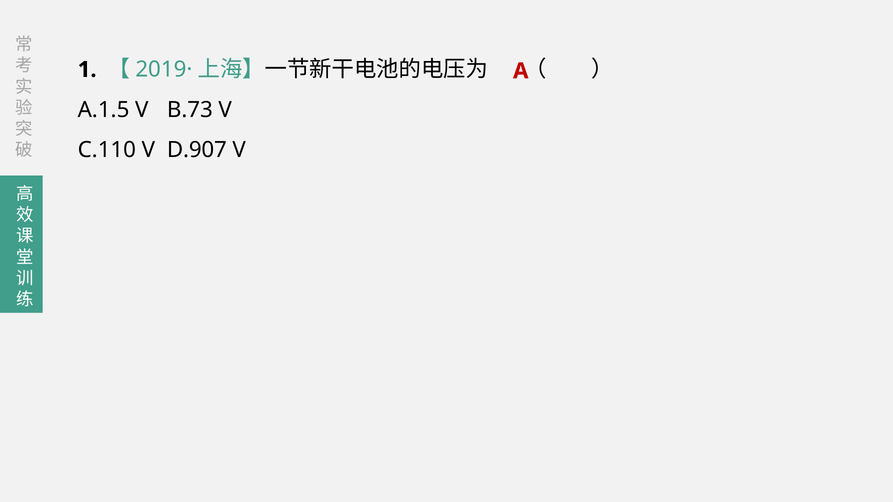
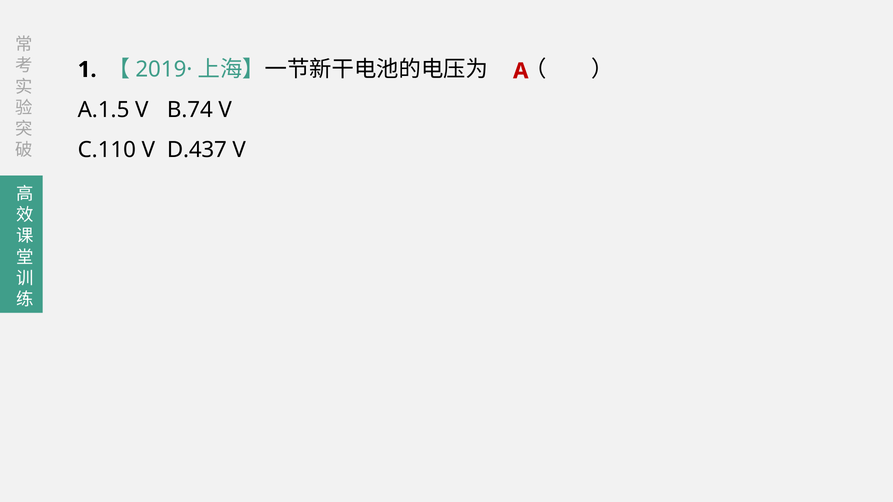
B.73: B.73 -> B.74 (190, 110)
D.907: D.907 -> D.437 (197, 150)
